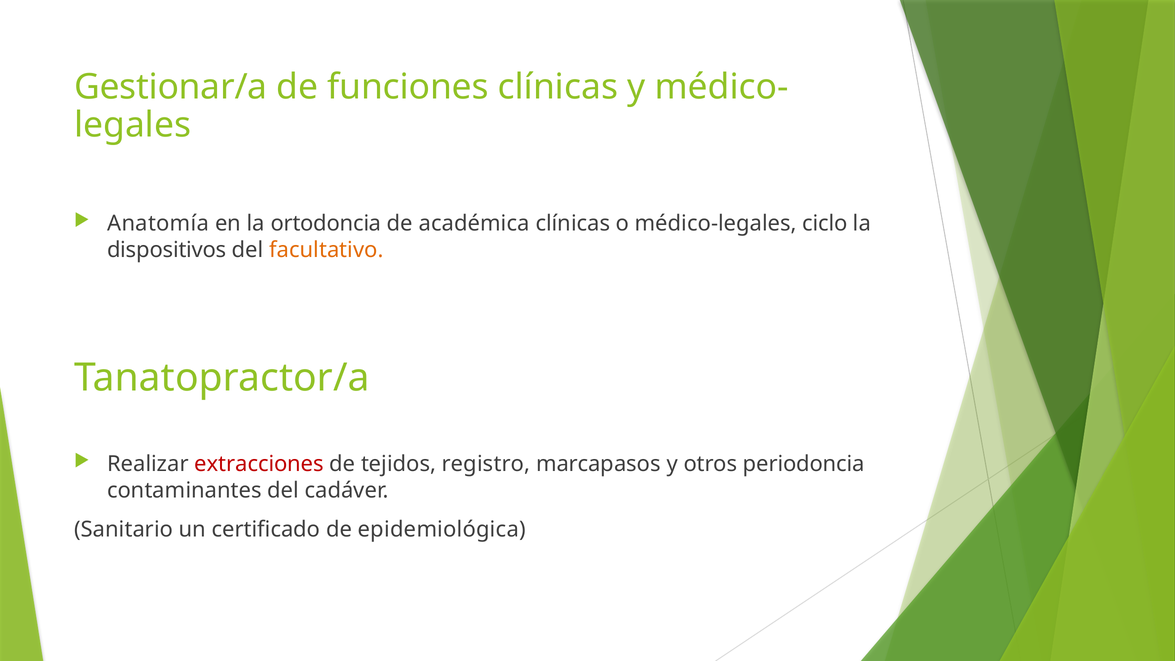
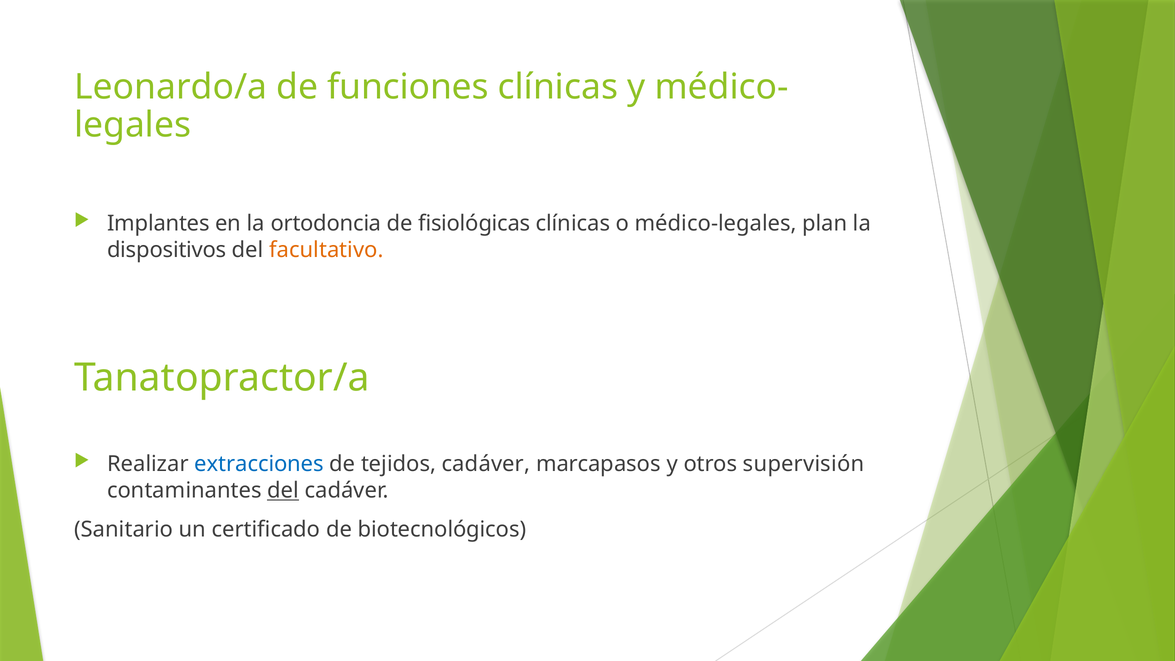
Gestionar/a: Gestionar/a -> Leonardo/a (171, 87)
Anatomía: Anatomía -> Implantes (158, 224)
académica: académica -> fisiológicas (474, 224)
ciclo: ciclo -> plan (825, 224)
extracciones colour: red -> blue (259, 464)
tejidos registro: registro -> cadáver (486, 464)
periodoncia: periodoncia -> supervisión (804, 464)
del underline: none -> present (283, 490)
epidemiológica: epidemiológica -> biotecnológicos (442, 529)
